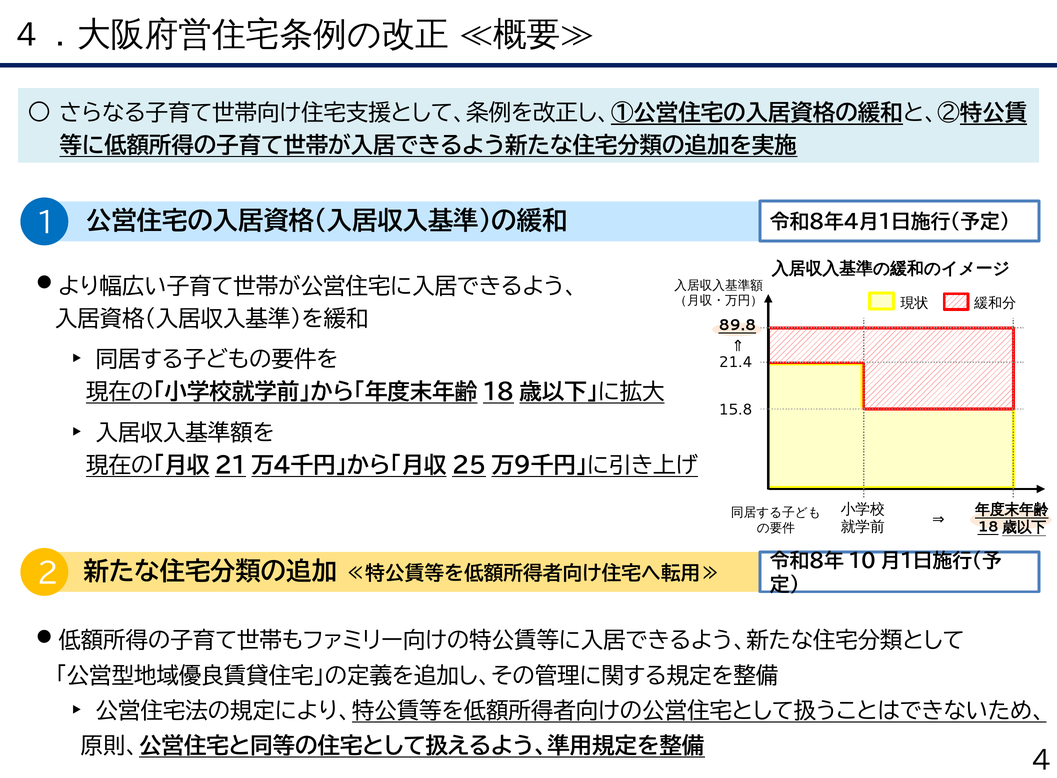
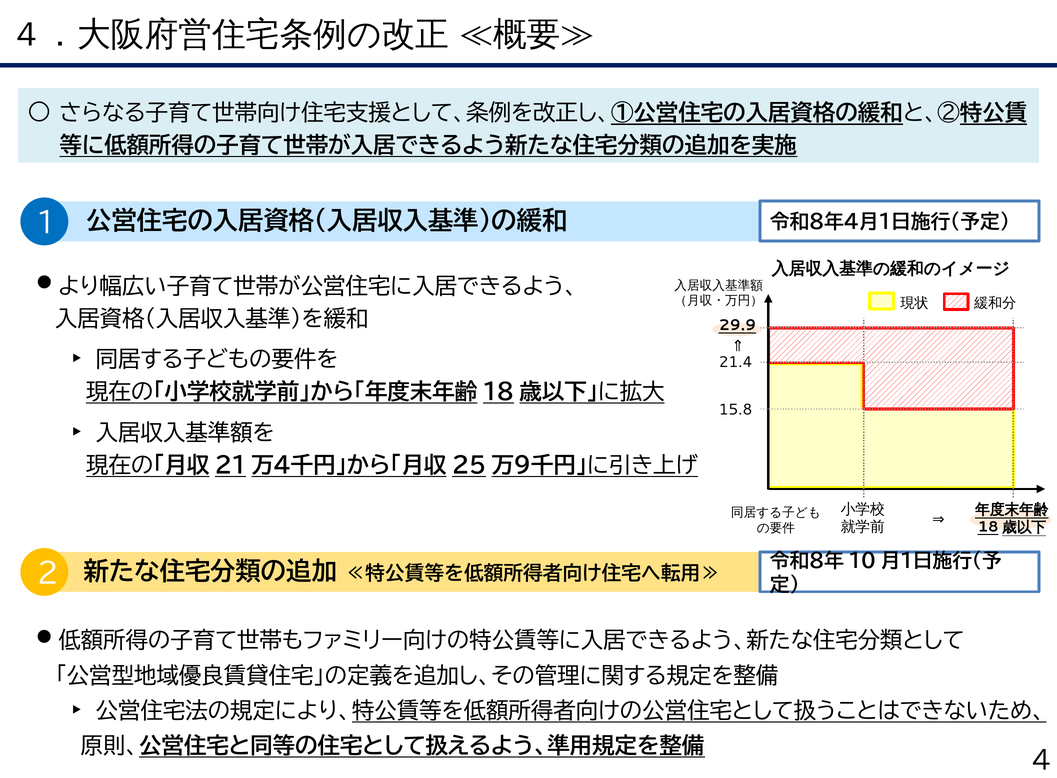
89.8: 89.8 -> 29.9 (737, 325)
